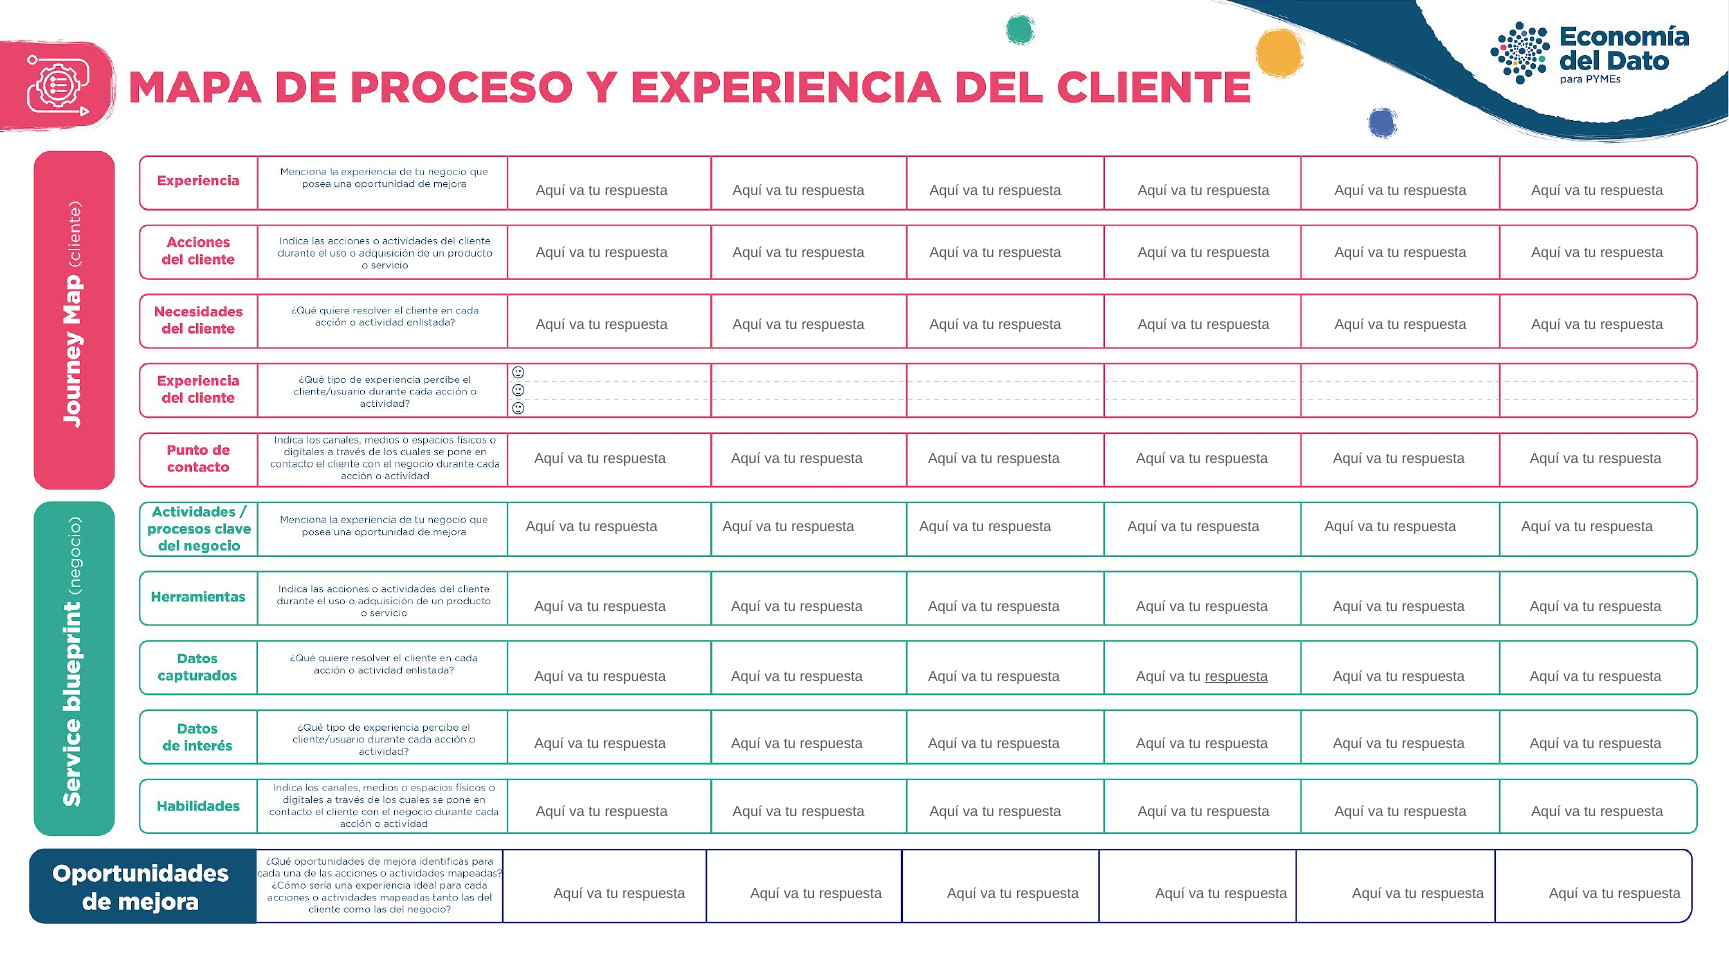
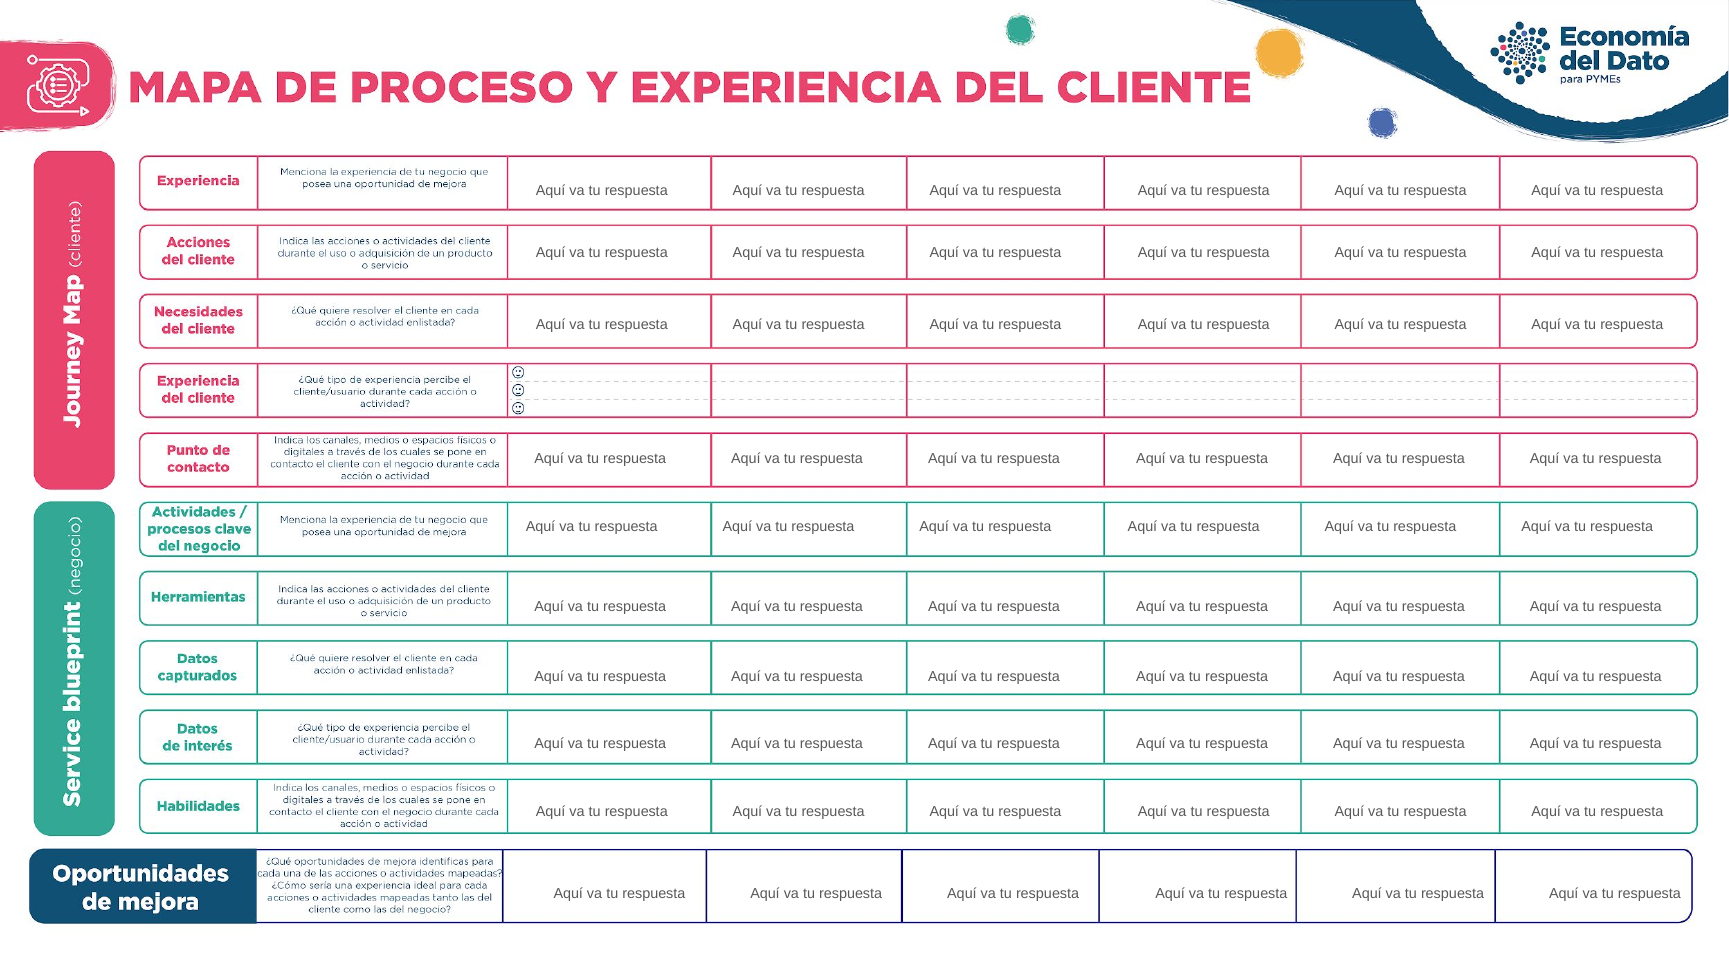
respuesta underline: present -> none (1237, 676)
